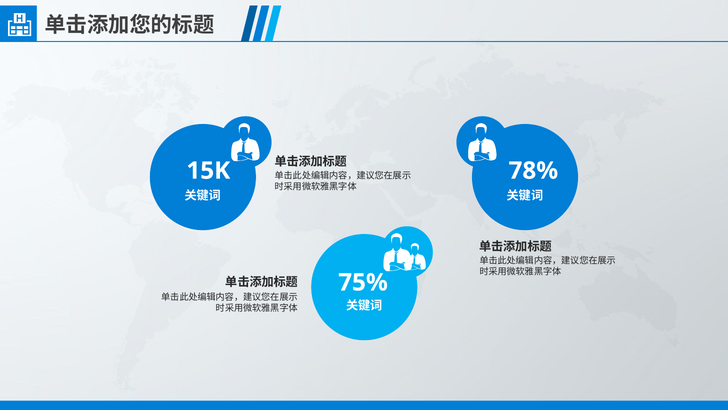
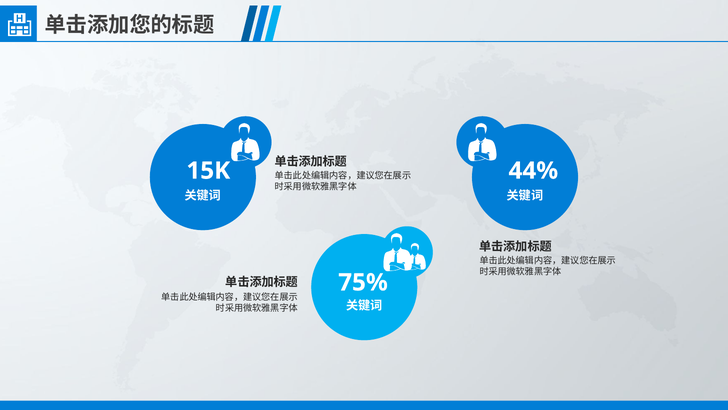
78%: 78% -> 44% (533, 171)
